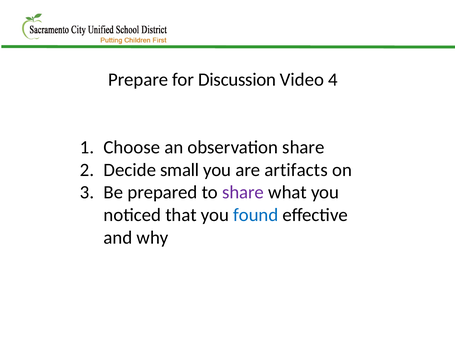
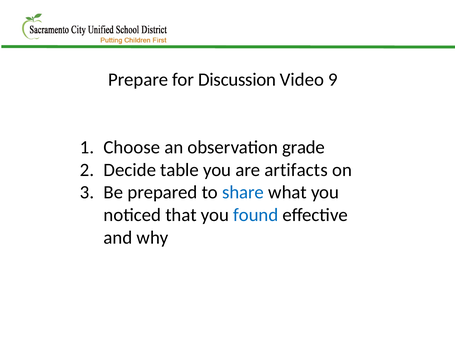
4: 4 -> 9 (333, 80)
observation share: share -> grade (303, 148)
small: small -> table (180, 170)
share colour: purple -> blue (243, 193)
